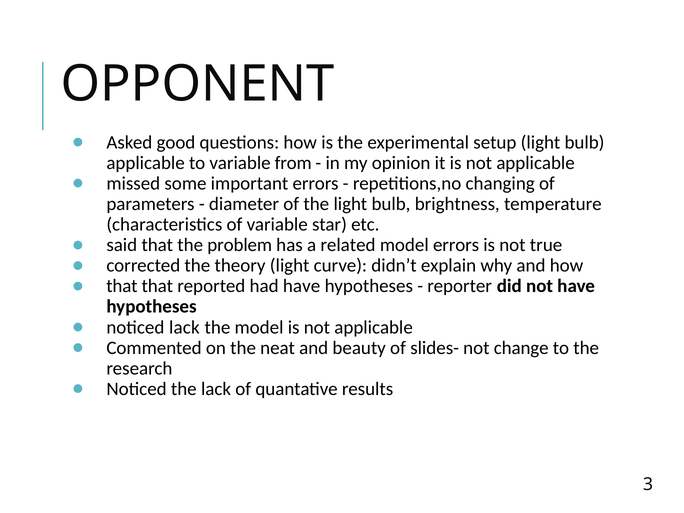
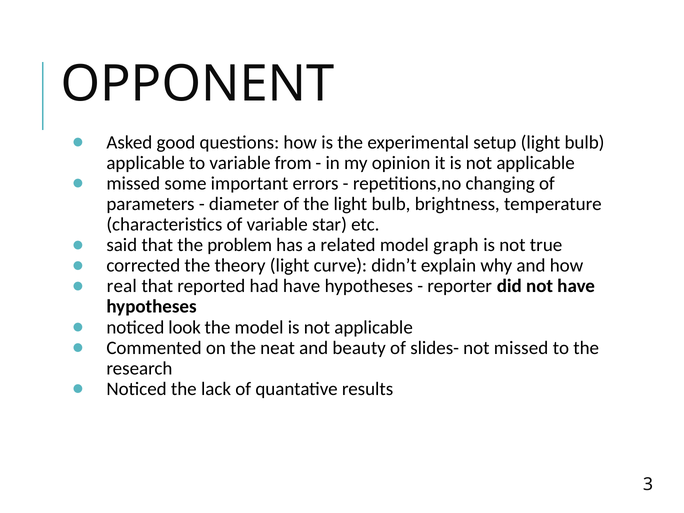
model errors: errors -> graph (456, 245)
that: that -> real (122, 286)
noticed lack: lack -> look (185, 327)
not change: change -> missed (521, 348)
